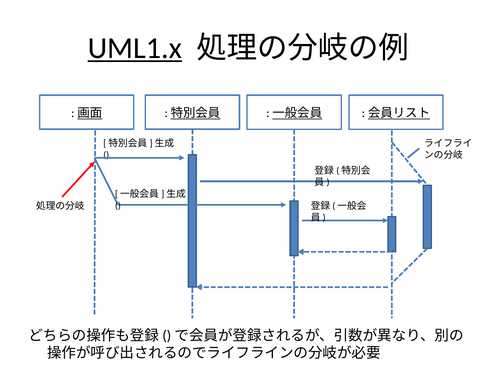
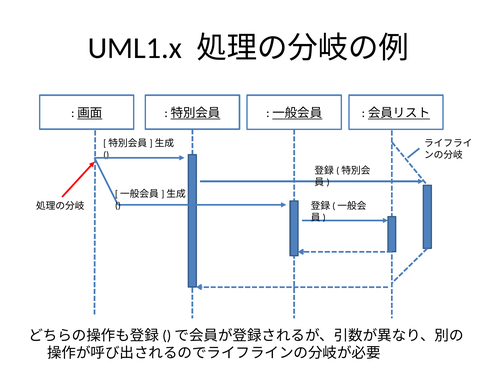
UML1.x underline: present -> none (135, 48)
